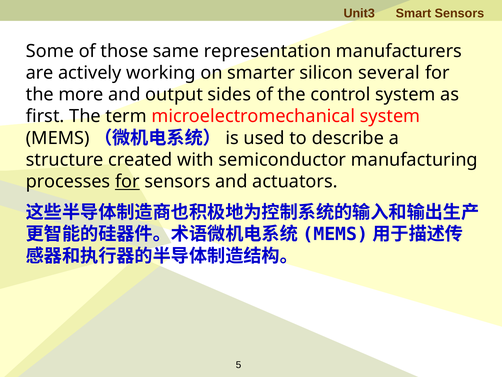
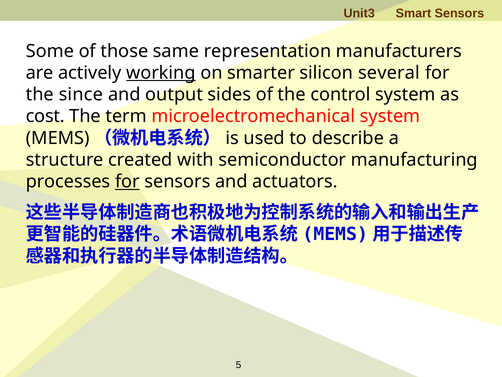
working underline: none -> present (161, 73)
more: more -> since (81, 94)
first: first -> cost (45, 116)
